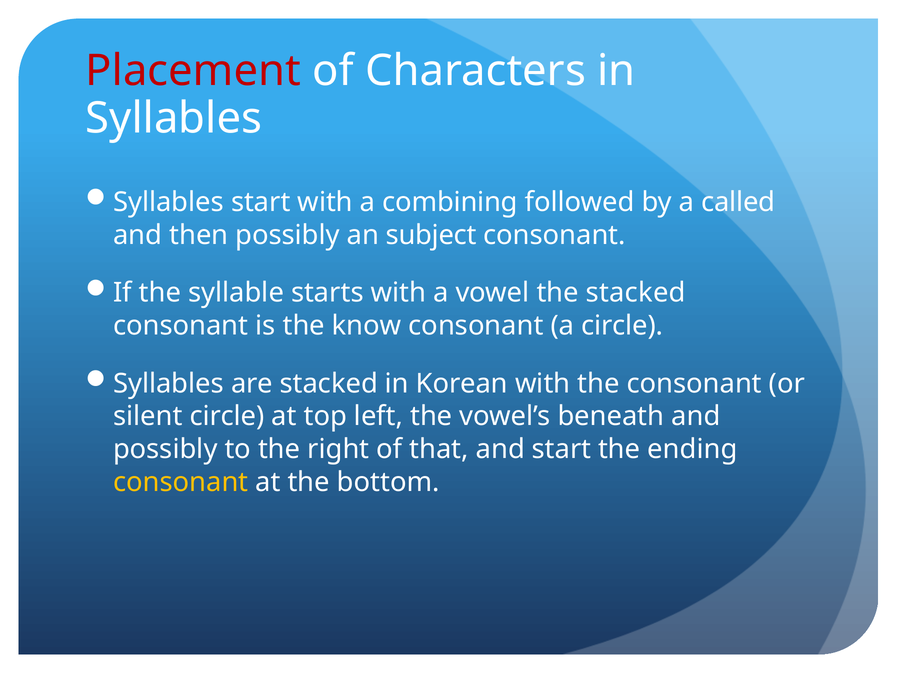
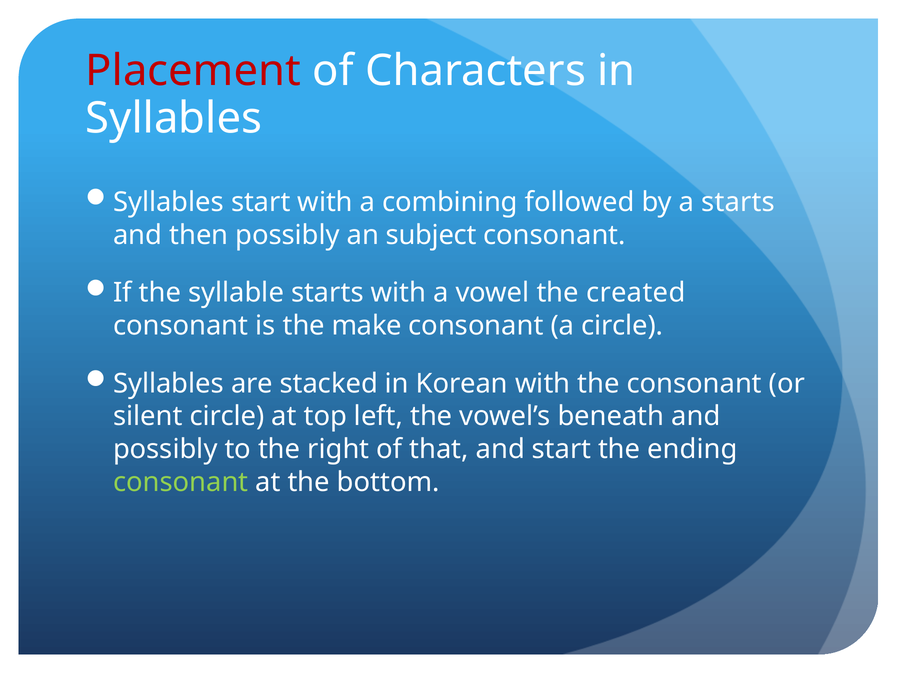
a called: called -> starts (738, 202)
the stacked: stacked -> created (636, 293)
know: know -> make (367, 326)
consonant colour: yellow -> light green (181, 482)
